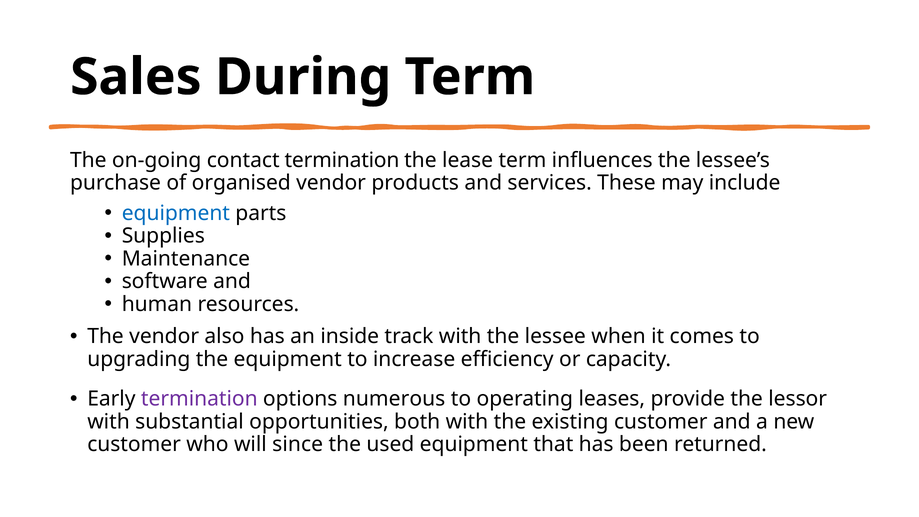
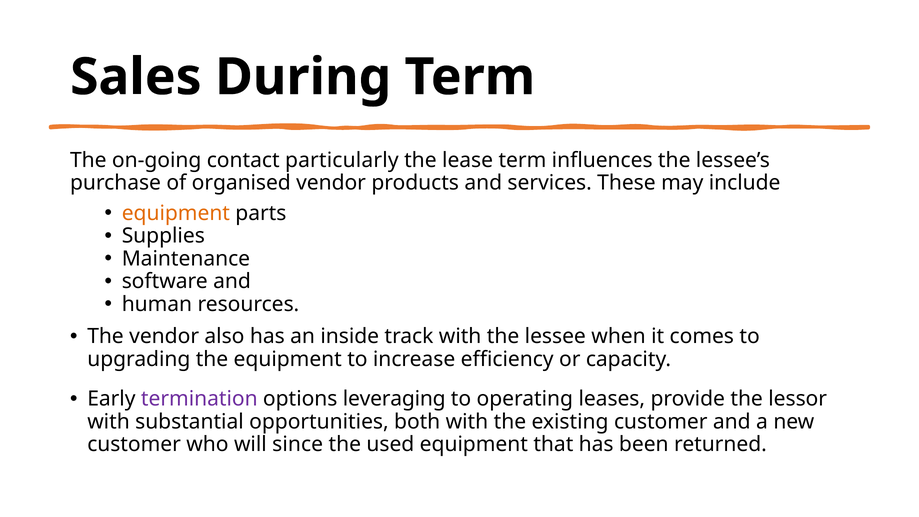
contact termination: termination -> particularly (342, 160)
equipment colour: blue -> orange (176, 213)
numerous: numerous -> leveraging (394, 399)
